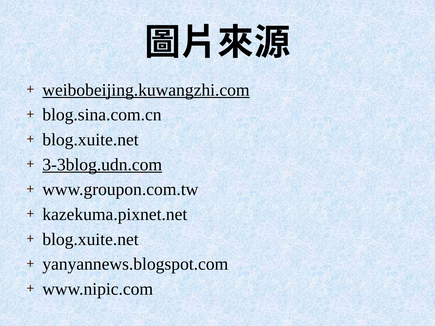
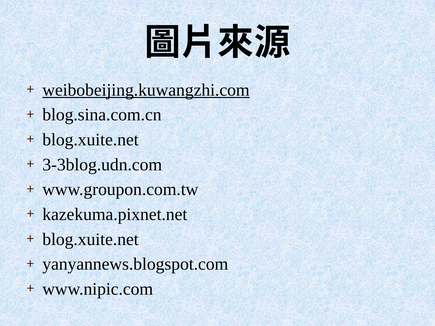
3-3blog.udn.com underline: present -> none (102, 165)
